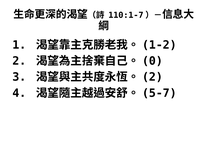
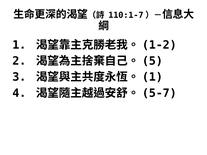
0: 0 -> 5 (152, 61)
2: 2 -> 1 (152, 77)
